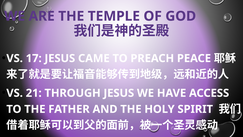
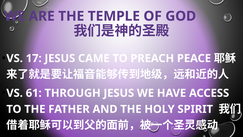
21: 21 -> 61 (34, 93)
